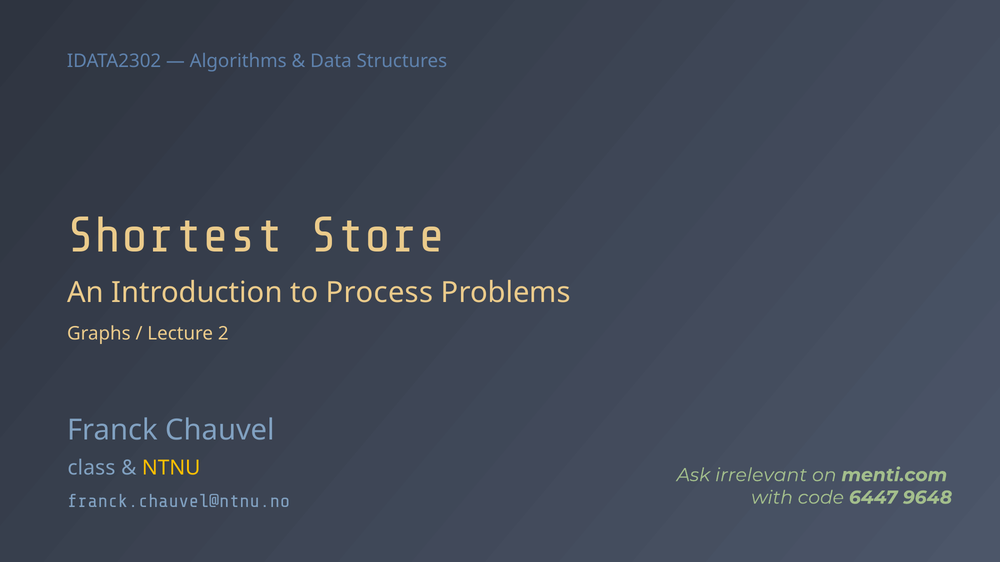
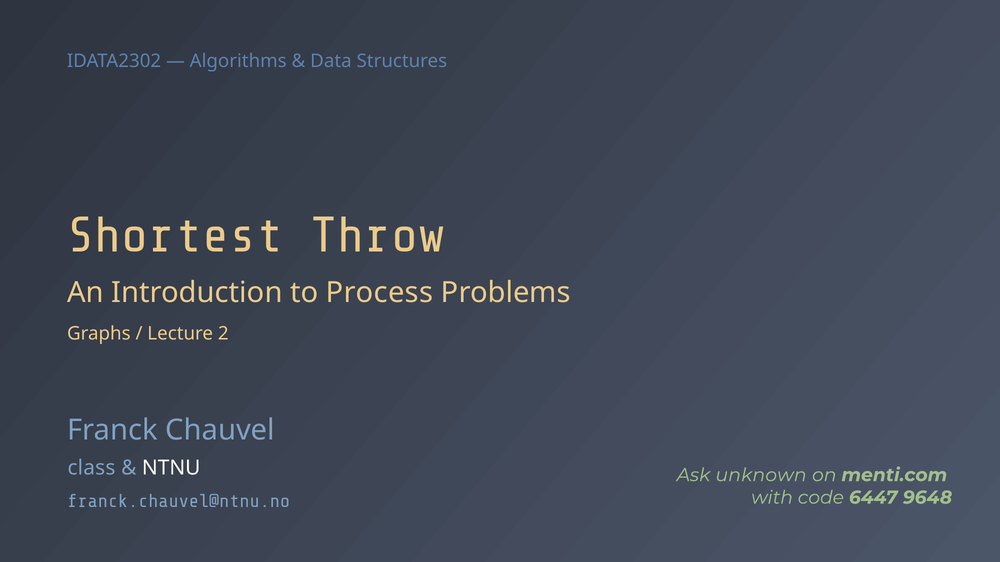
Store: Store -> Throw (378, 235)
NTNU colour: yellow -> white (171, 468)
irrelevant: irrelevant -> unknown (761, 475)
